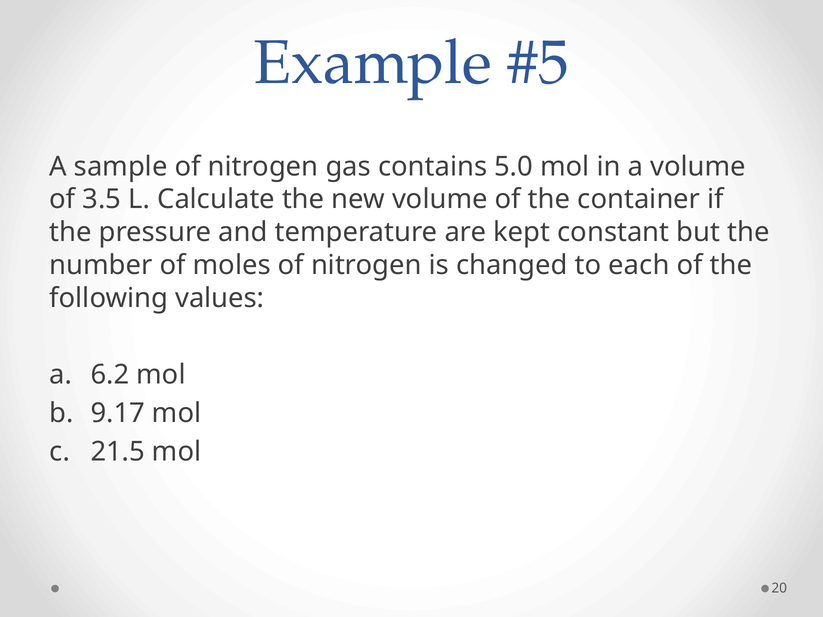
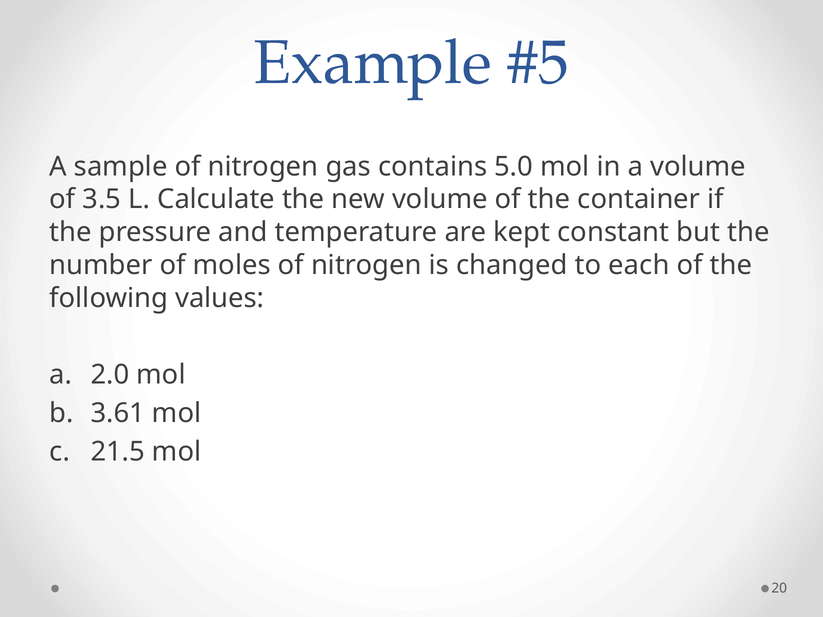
6.2: 6.2 -> 2.0 (110, 375)
9.17: 9.17 -> 3.61 (118, 413)
